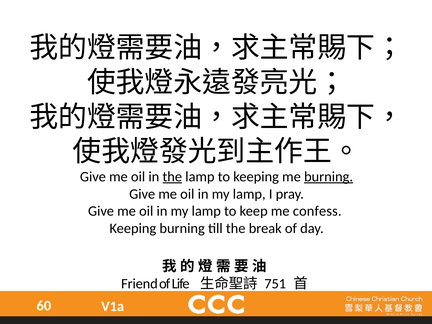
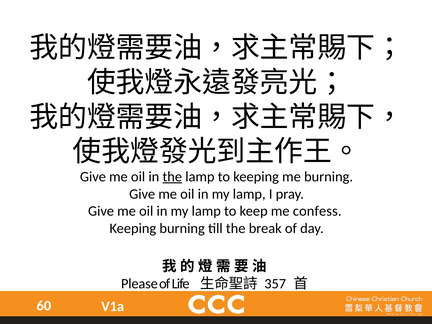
burning underline: present -> none (329, 177)
Friend: Friend -> Please (139, 284)
751: 751 -> 357 (275, 284)
